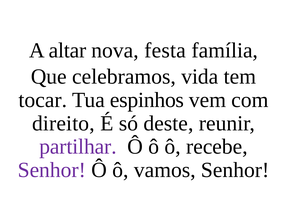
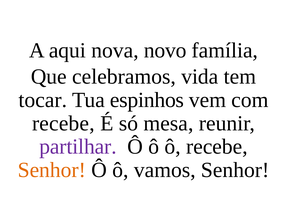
altar: altar -> aqui (67, 50)
festa: festa -> novo (165, 50)
direito: direito -> recebe (63, 123)
deste: deste -> mesa (168, 123)
Senhor colour: purple -> orange (52, 170)
